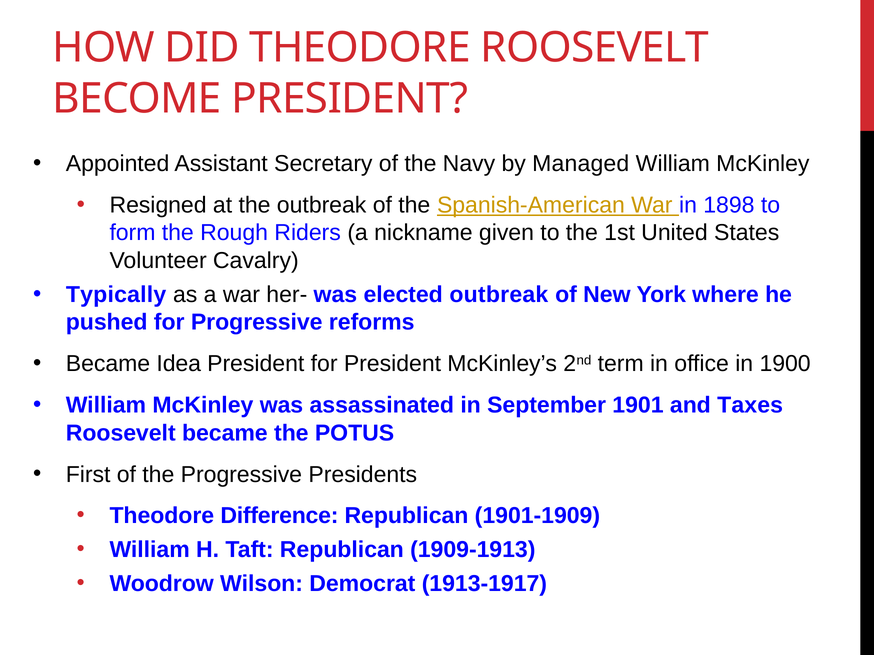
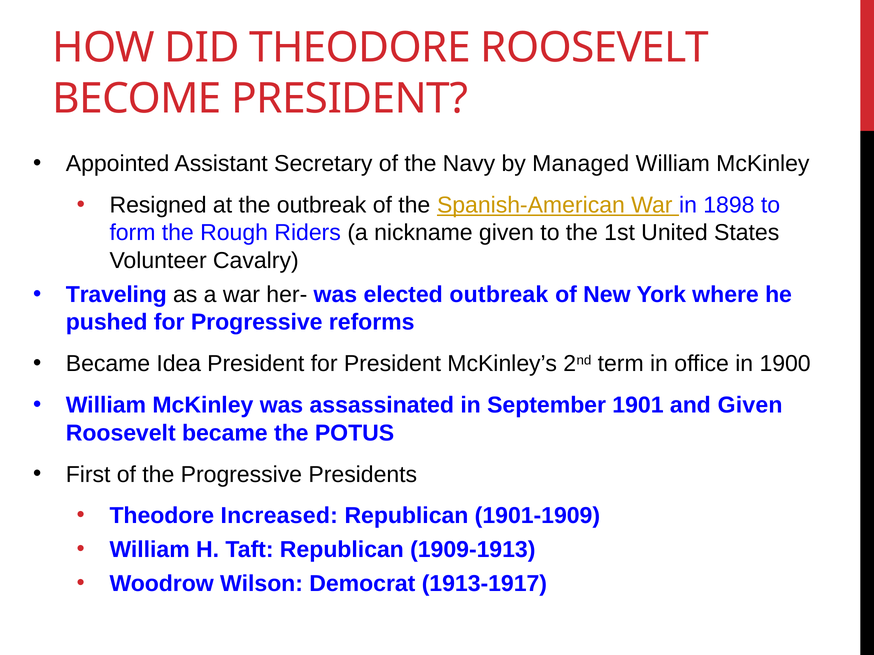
Typically: Typically -> Traveling (116, 295)
and Taxes: Taxes -> Given (750, 406)
Difference: Difference -> Increased (279, 516)
